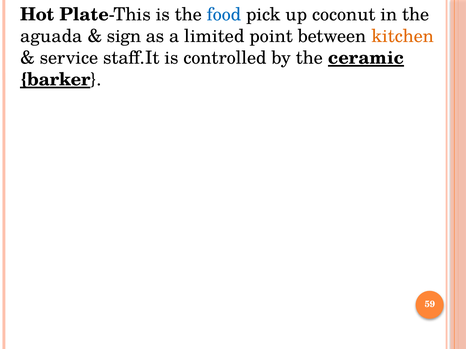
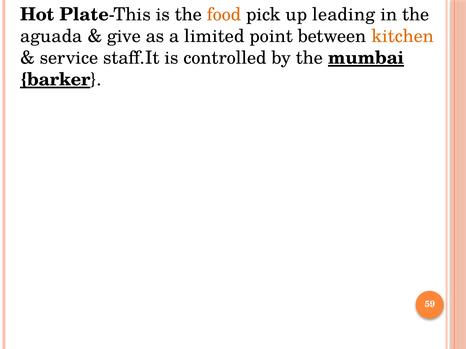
food colour: blue -> orange (224, 14)
coconut: coconut -> leading (344, 14)
sign: sign -> give (124, 36)
ceramic: ceramic -> mumbai (366, 58)
